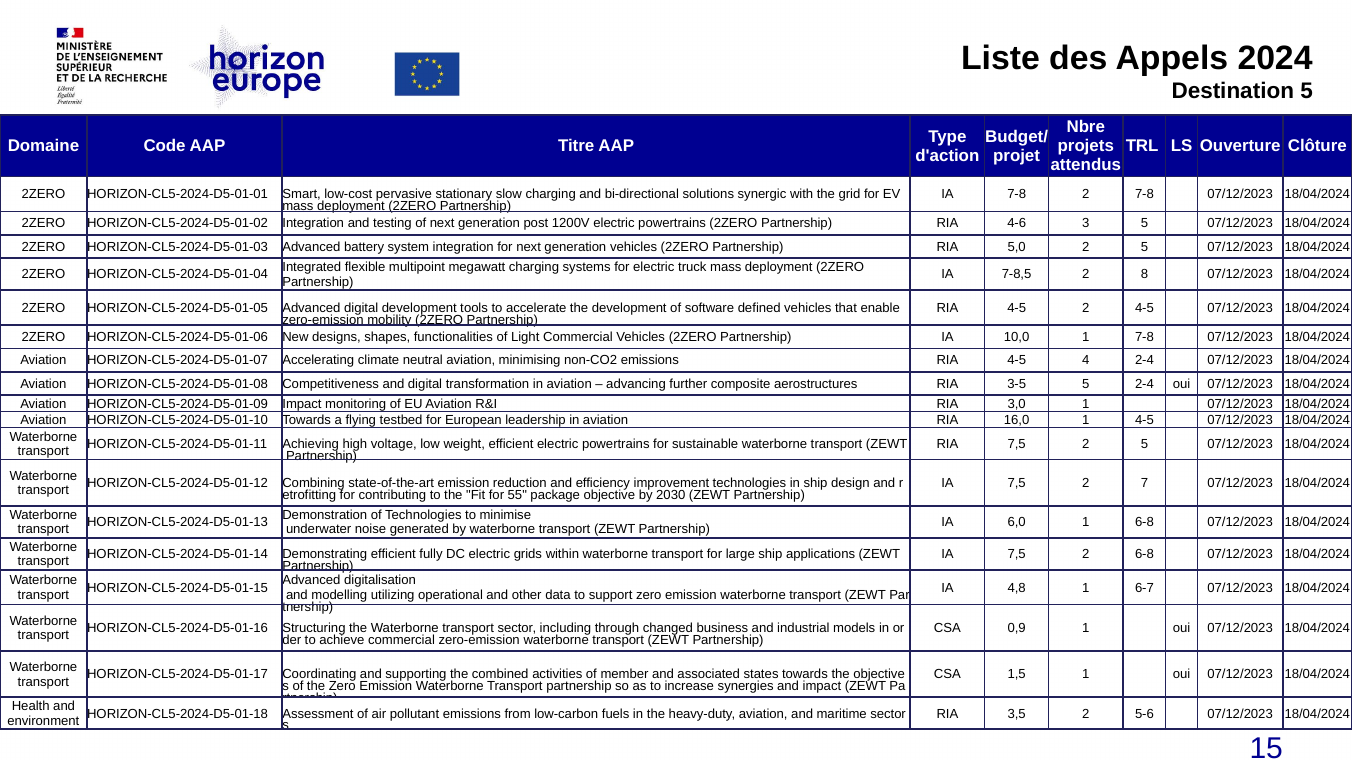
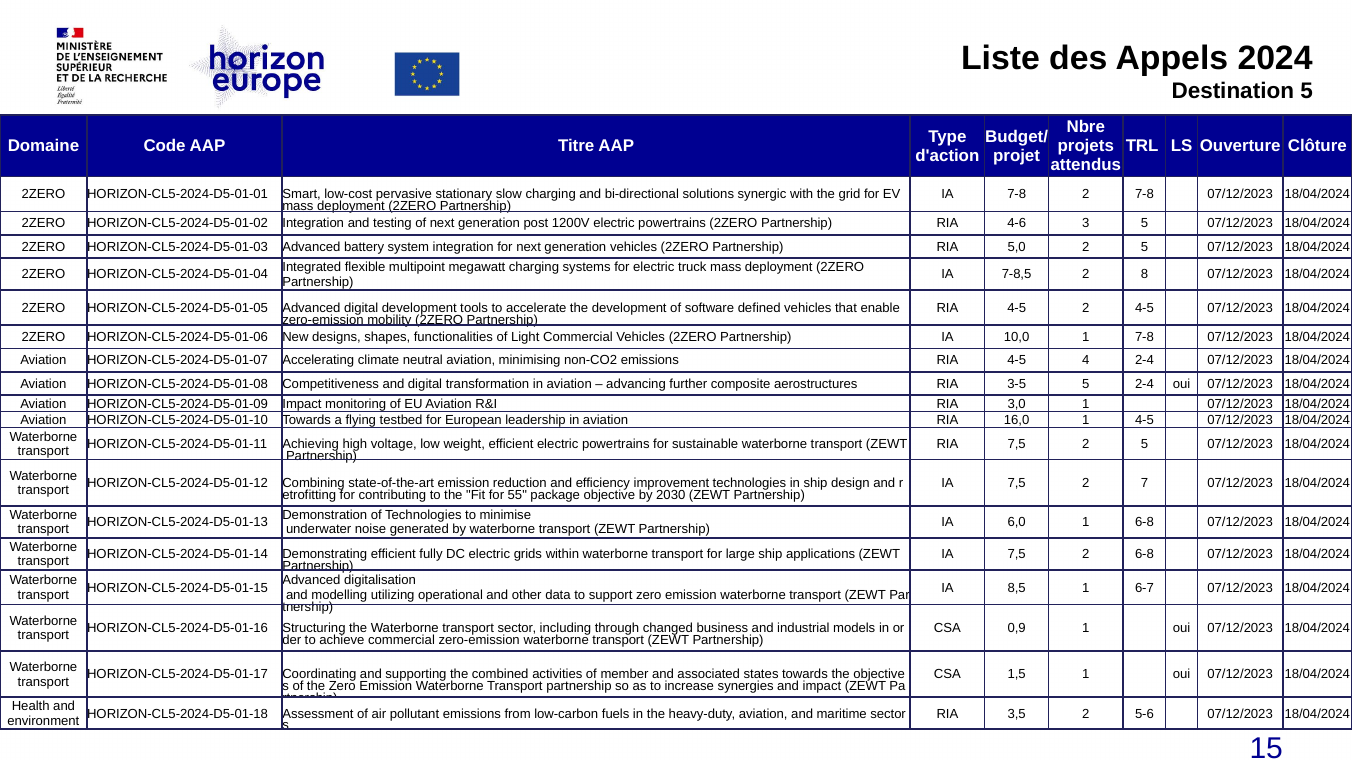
4,8: 4,8 -> 8,5 (1017, 588)
